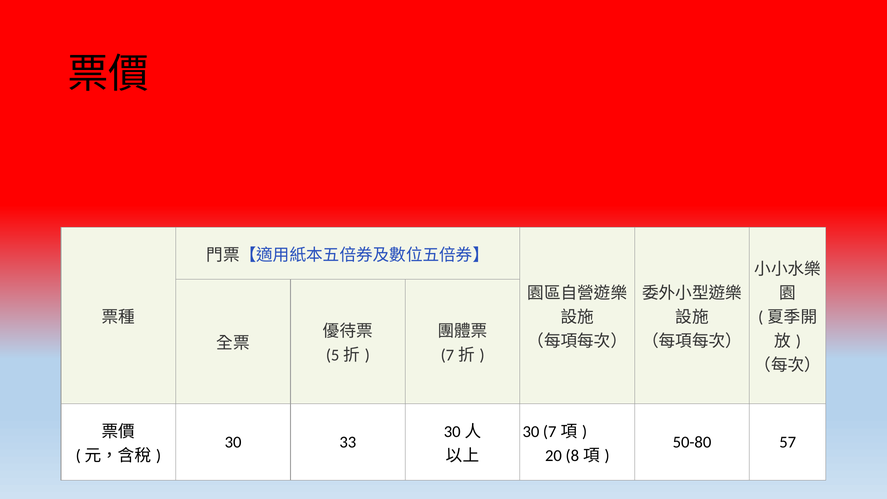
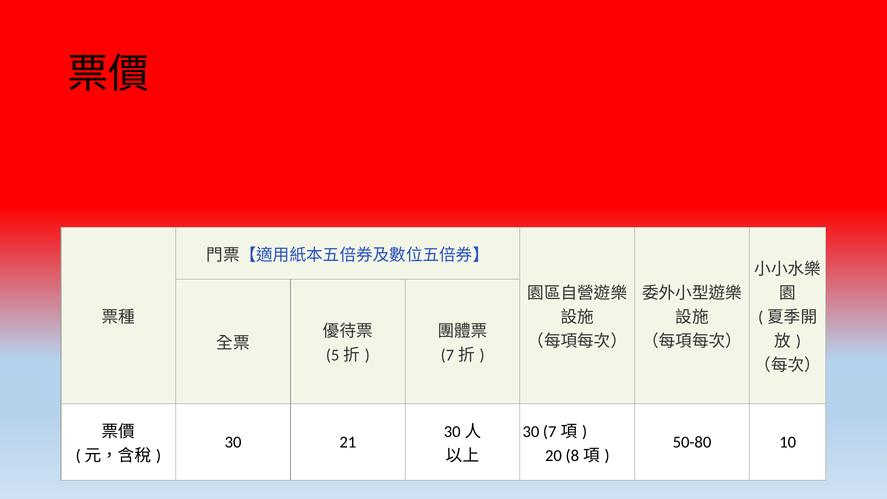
33: 33 -> 21 (348, 442)
57: 57 -> 10 (788, 442)
